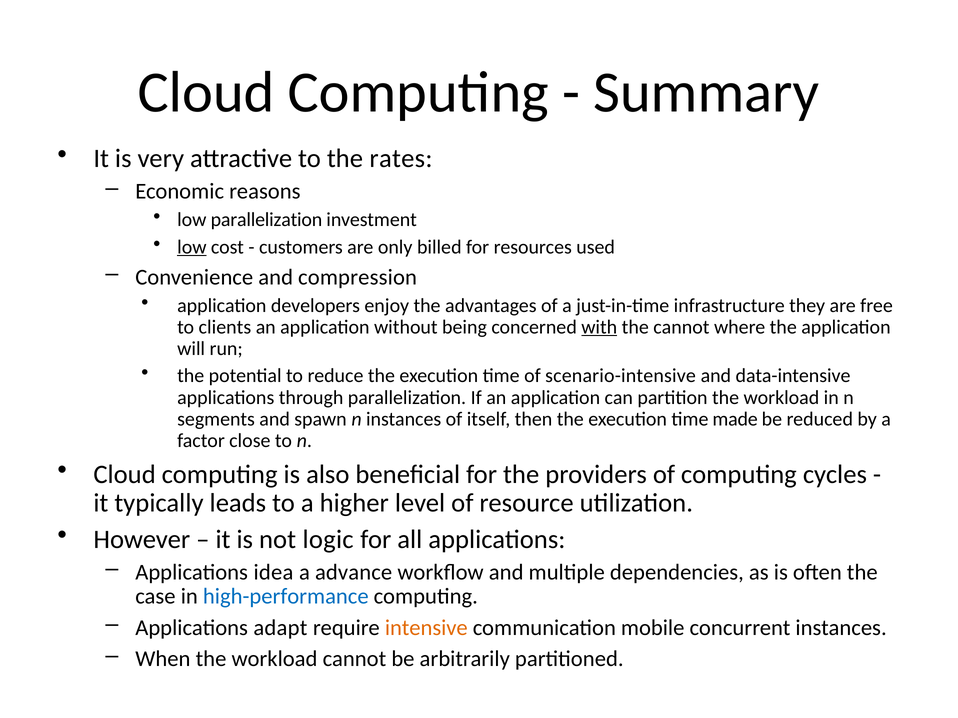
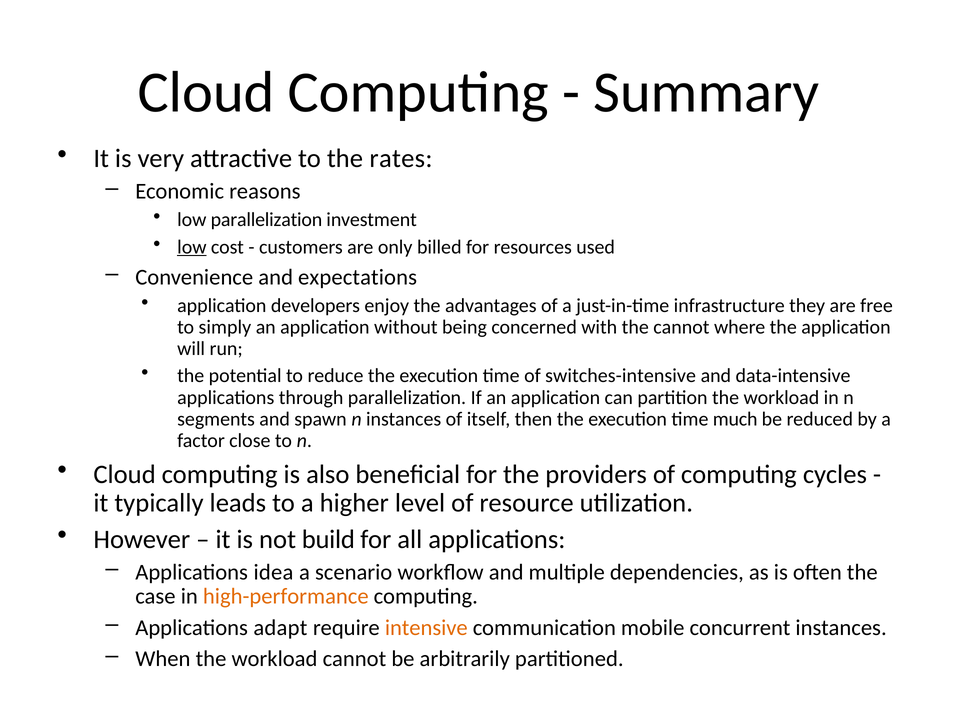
compression: compression -> expectations (358, 277)
clients: clients -> simply (225, 327)
with underline: present -> none (599, 327)
scenario-intensive: scenario-intensive -> switches-intensive (621, 376)
made: made -> much (735, 419)
logic: logic -> build (328, 540)
advance: advance -> scenario (354, 572)
high-performance colour: blue -> orange (286, 597)
